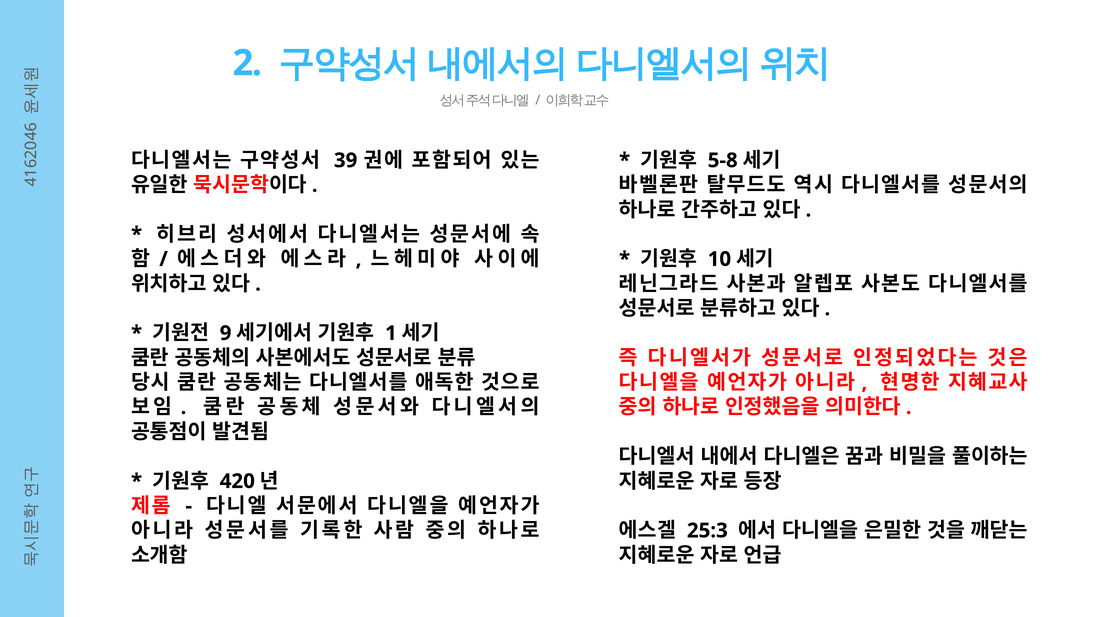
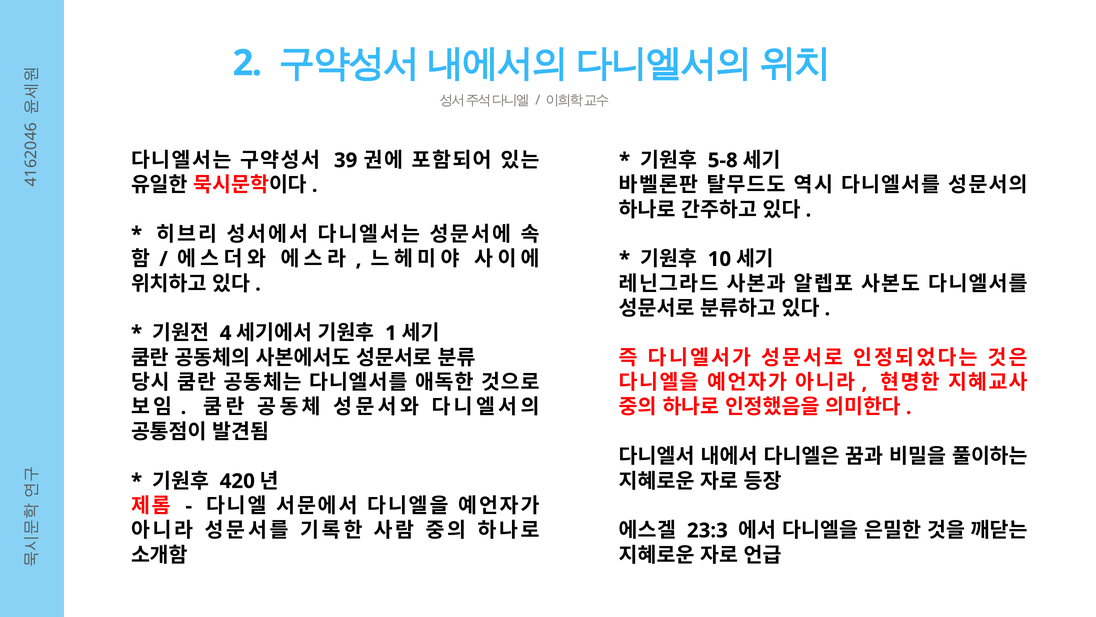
9: 9 -> 4 (226, 333)
25:3: 25:3 -> 23:3 (707, 530)
